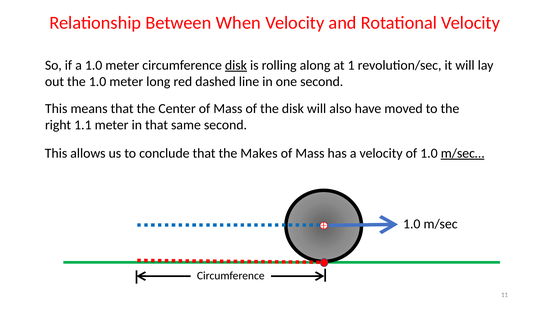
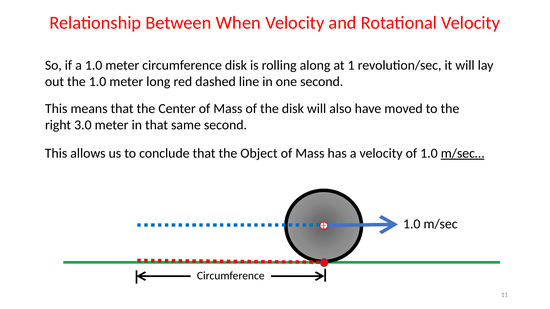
disk underline: present -> none (236, 65)
1.1: 1.1 -> 3.0 (83, 125)
Makes: Makes -> Object (259, 153)
